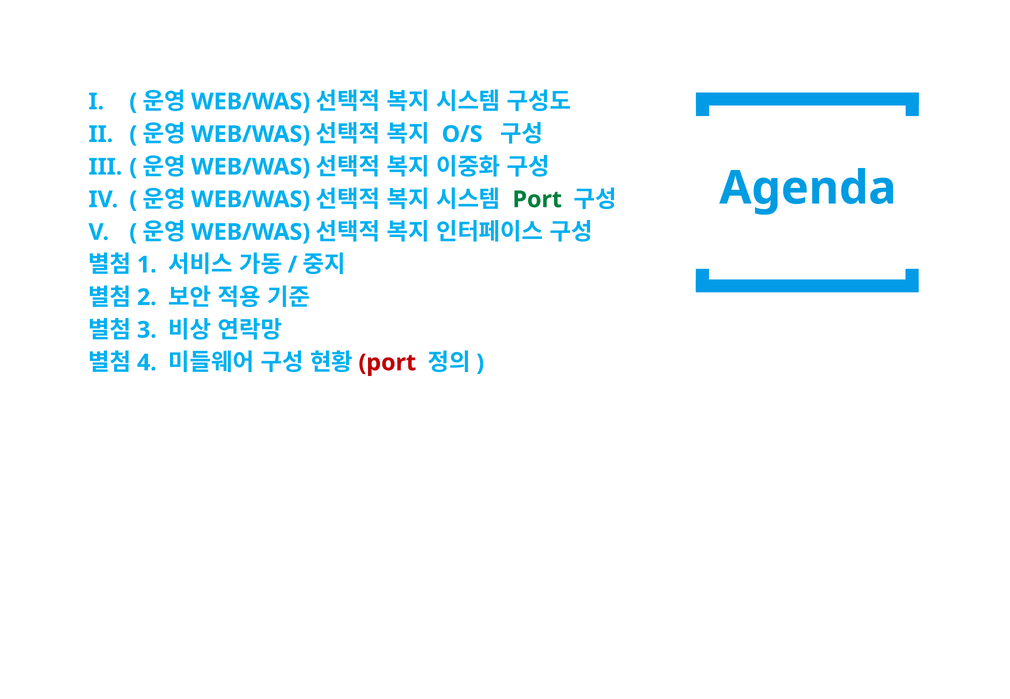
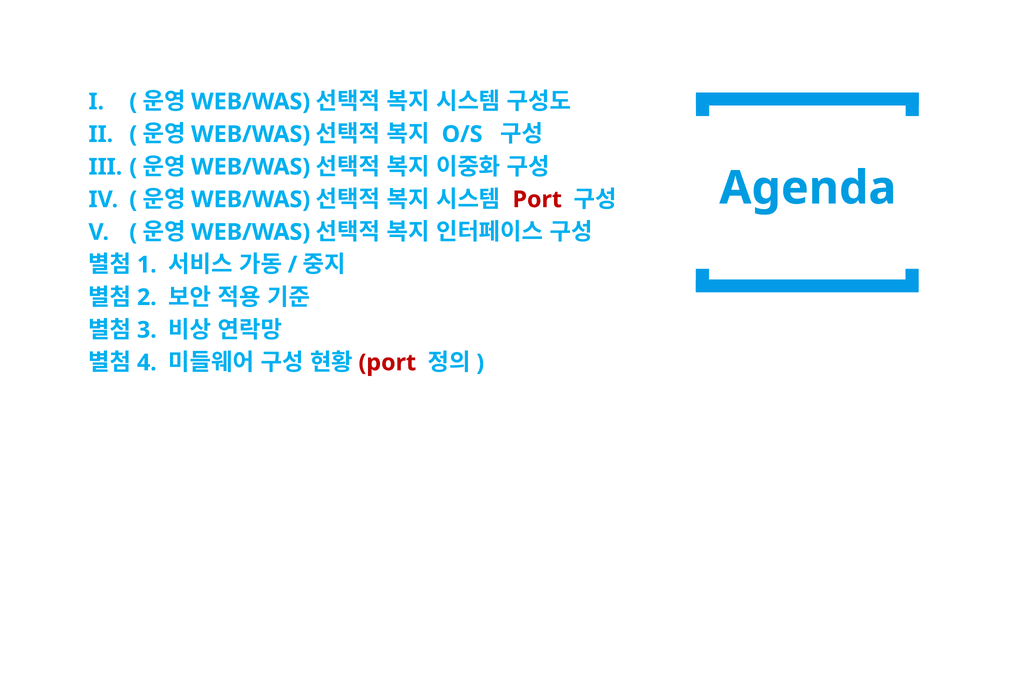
Port colour: green -> red (537, 200)
